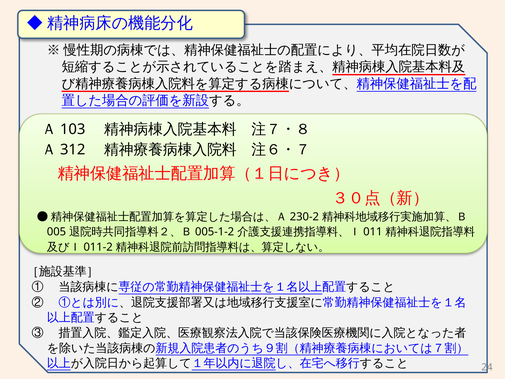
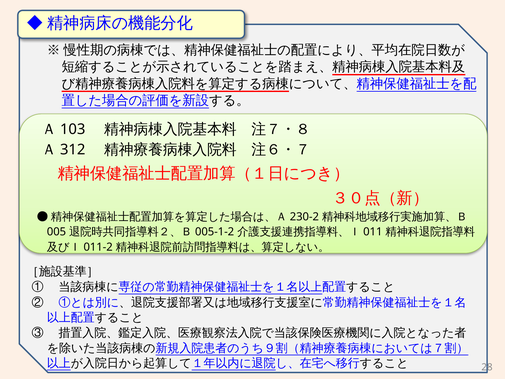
24: 24 -> 28 (487, 367)
